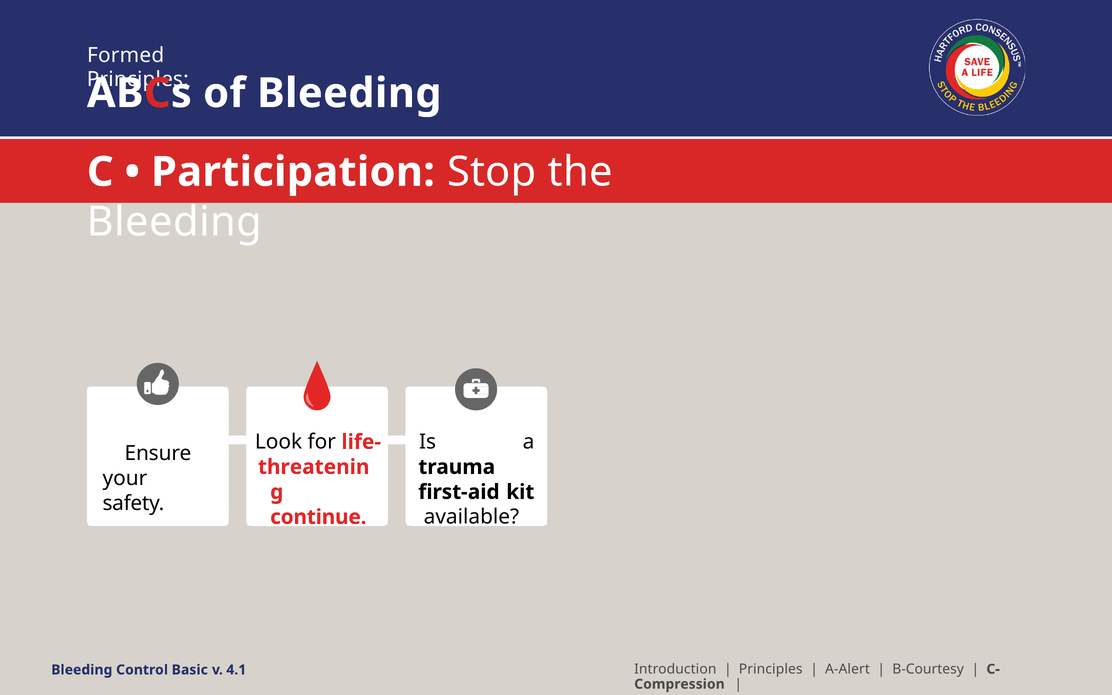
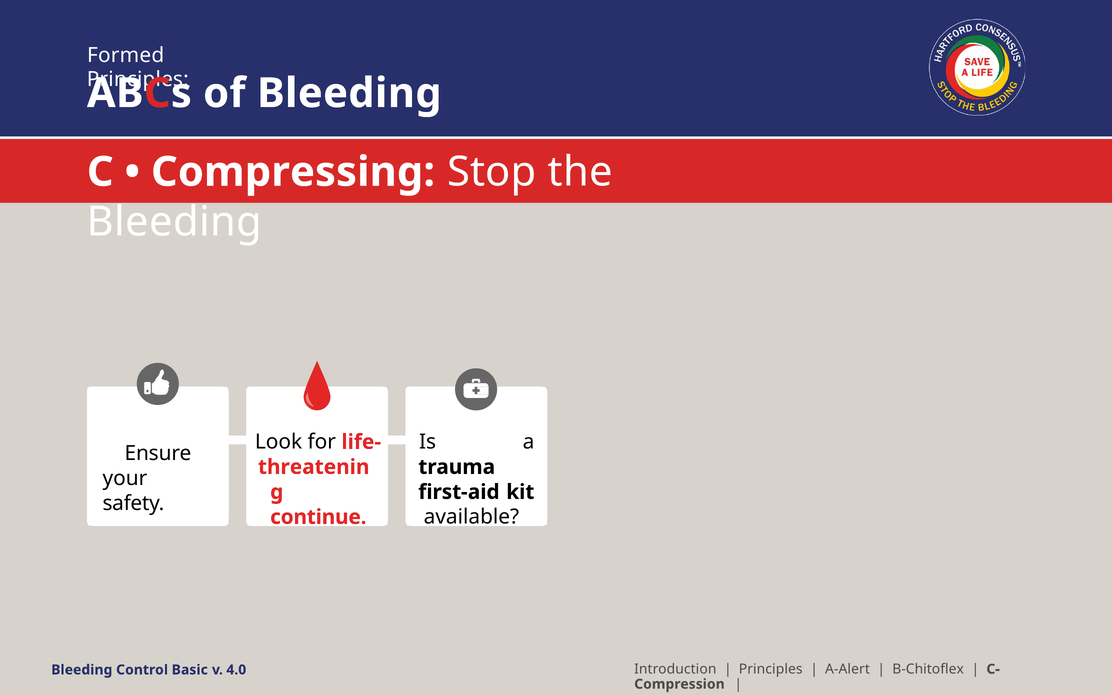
Participation: Participation -> Compressing (293, 172)
B-Courtesy: B-Courtesy -> B-Chitoflex (928, 669)
4.1: 4.1 -> 4.0 (236, 670)
